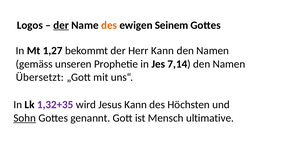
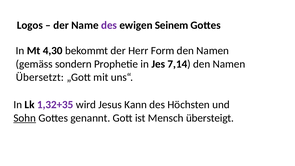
der underline: present -> none (61, 25)
des colour: orange -> purple (109, 25)
1,27: 1,27 -> 4,30 (53, 51)
Herr Kann: Kann -> Form (163, 51)
unseren: unseren -> sondern (73, 64)
ultimative: ultimative -> übersteigt (210, 118)
